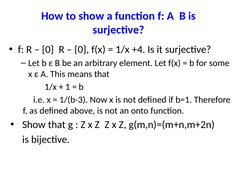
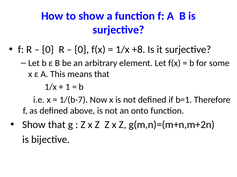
+4: +4 -> +8 (139, 50)
1/(b-3: 1/(b-3 -> 1/(b-7 (74, 100)
